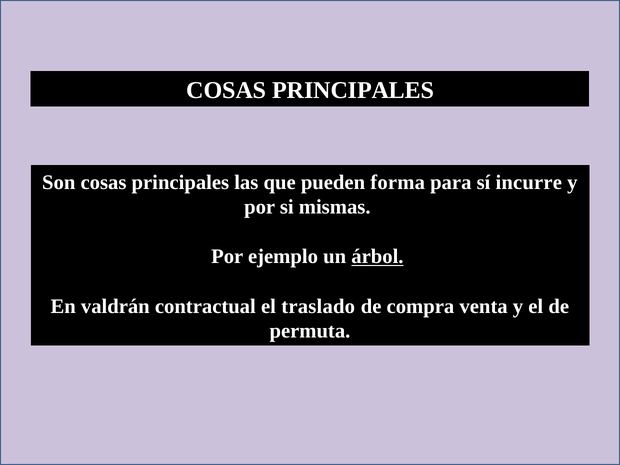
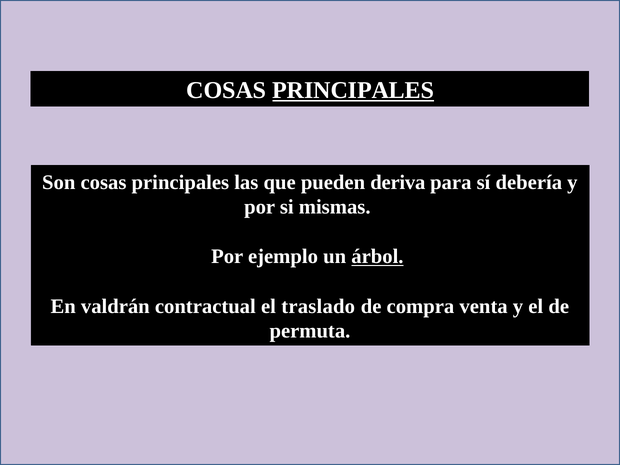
PRINCIPALES underline: none -> present (353, 90)
forma: forma -> deriva (398, 182)
incurre: incurre -> debería (529, 182)
